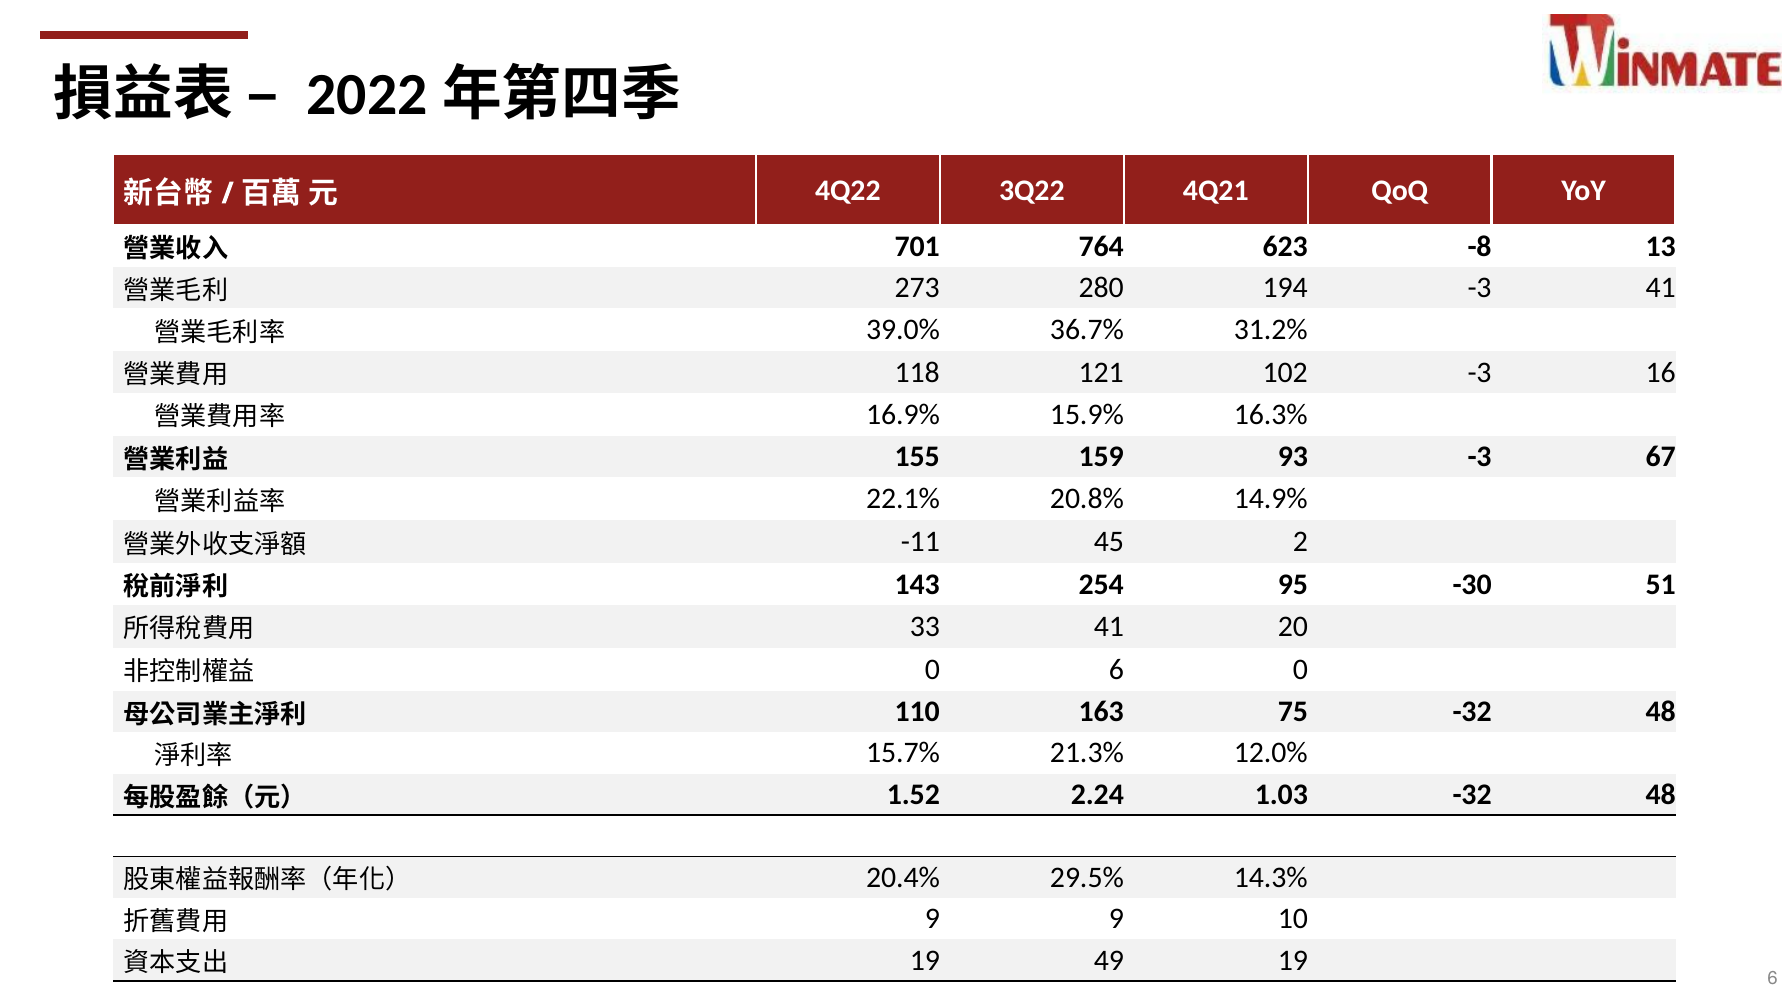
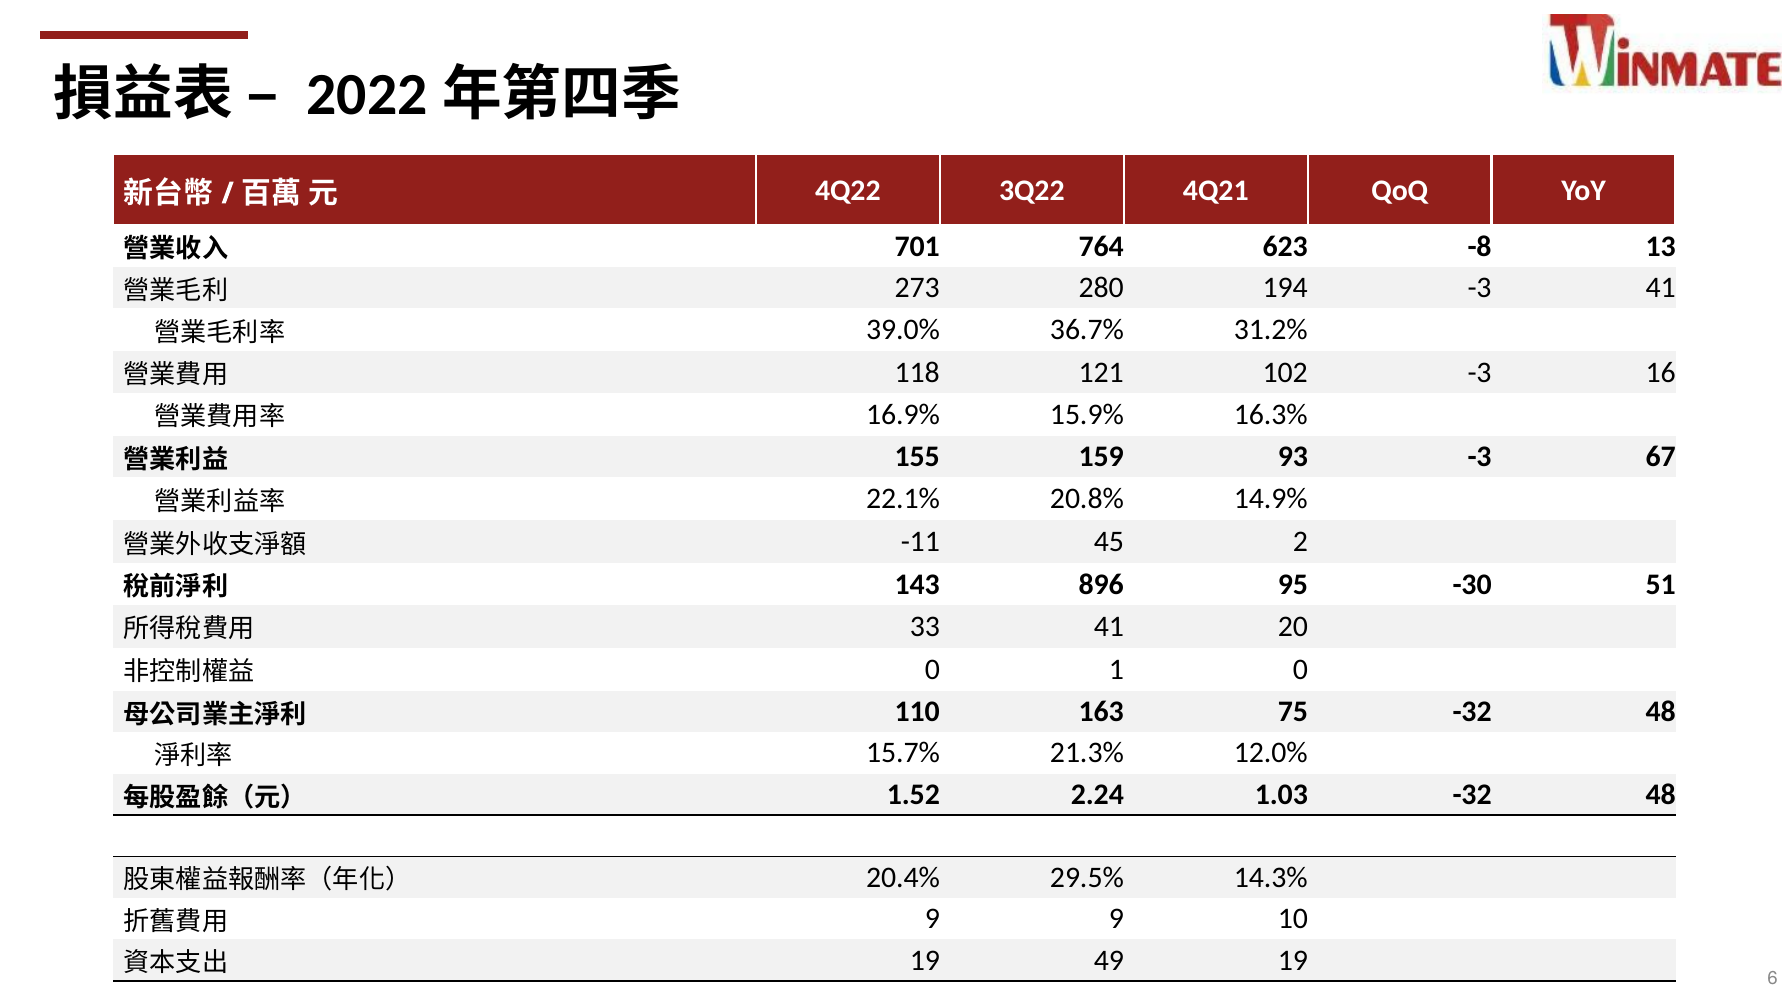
254: 254 -> 896 (1101, 584)
0 6: 6 -> 1 (1116, 670)
